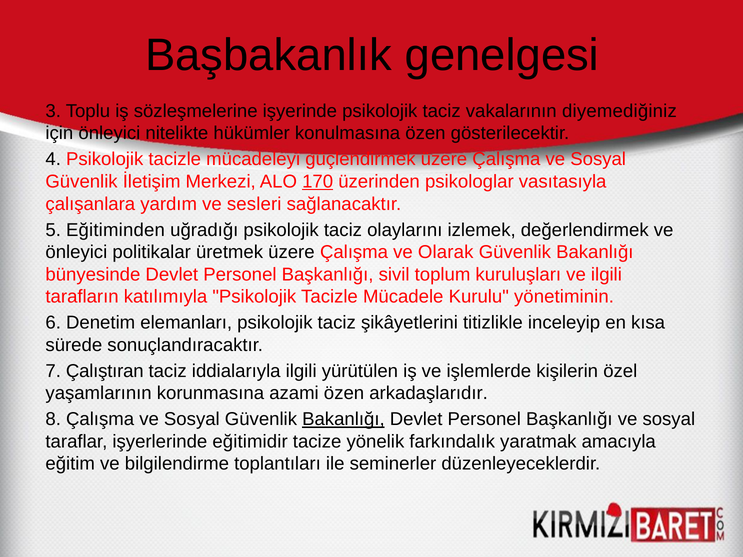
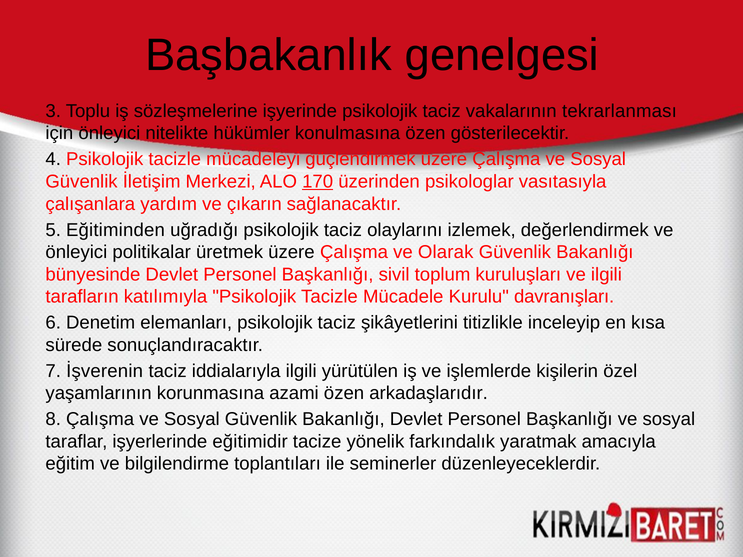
diyemediğiniz: diyemediğiniz -> tekrarlanması (619, 111)
sesleri: sesleri -> çıkarın (254, 204)
yönetiminin: yönetiminin -> davranışları (564, 297)
Çalıştıran: Çalıştıran -> İşverenin (105, 371)
Bakanlığı underline: present -> none (343, 419)
